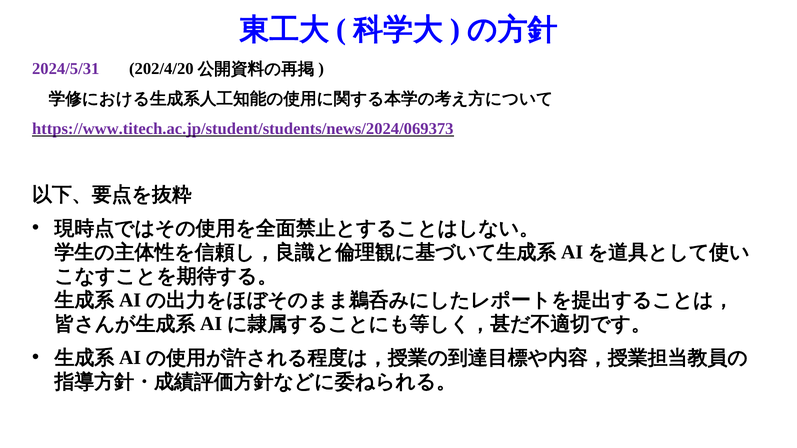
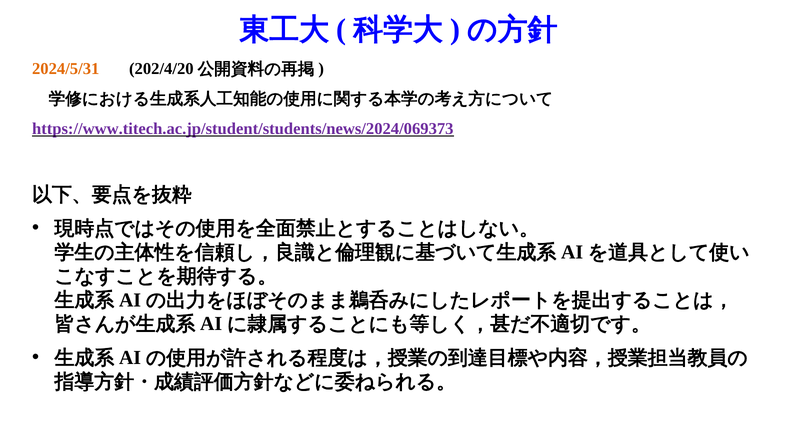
2024/5/31 colour: purple -> orange (66, 69)
